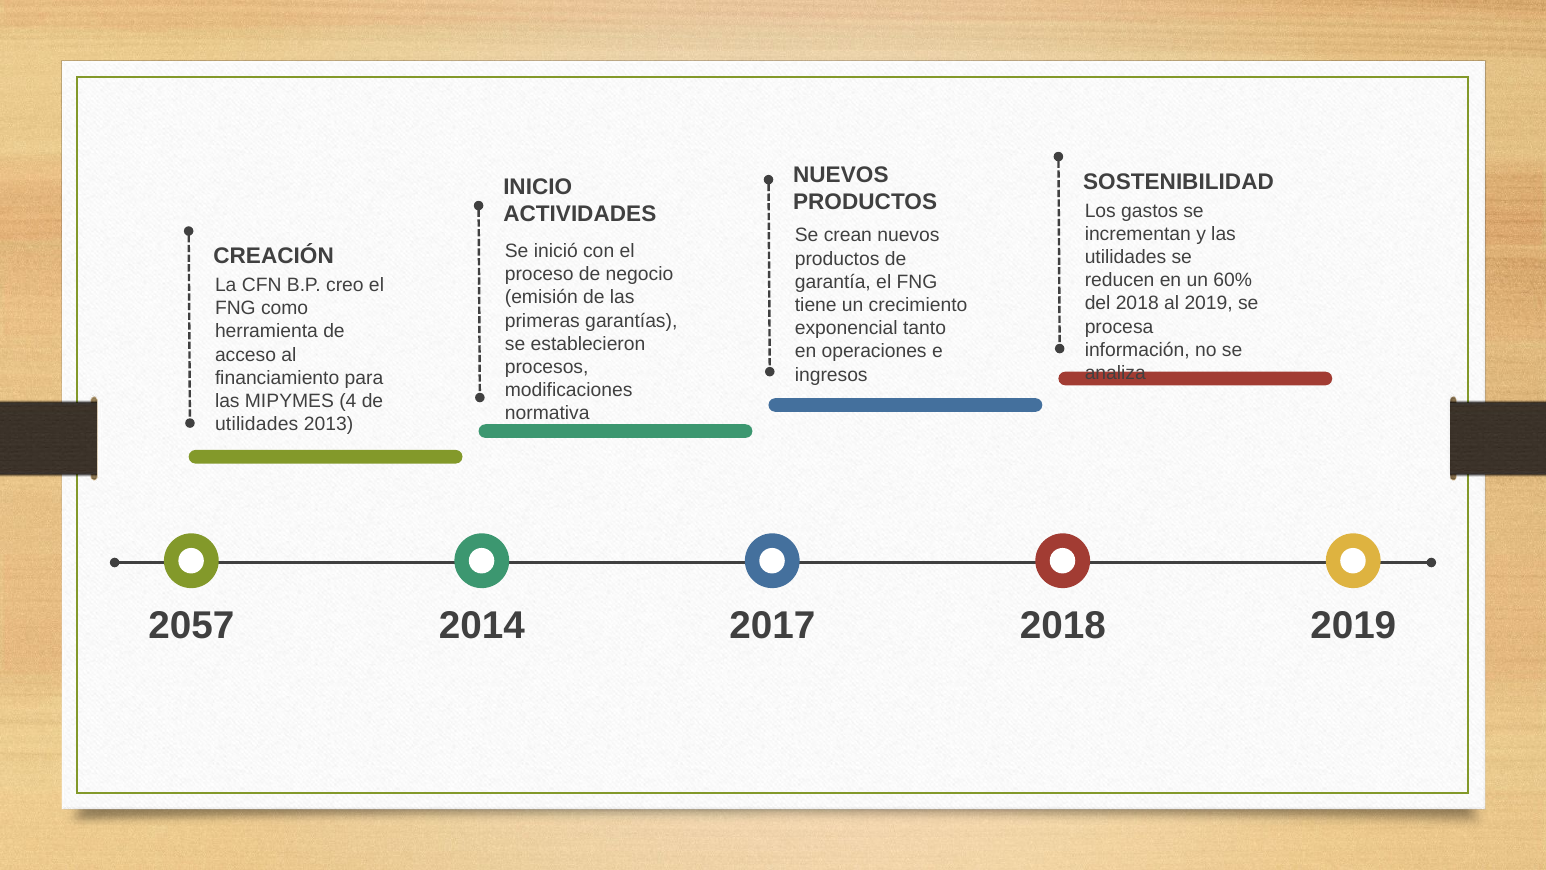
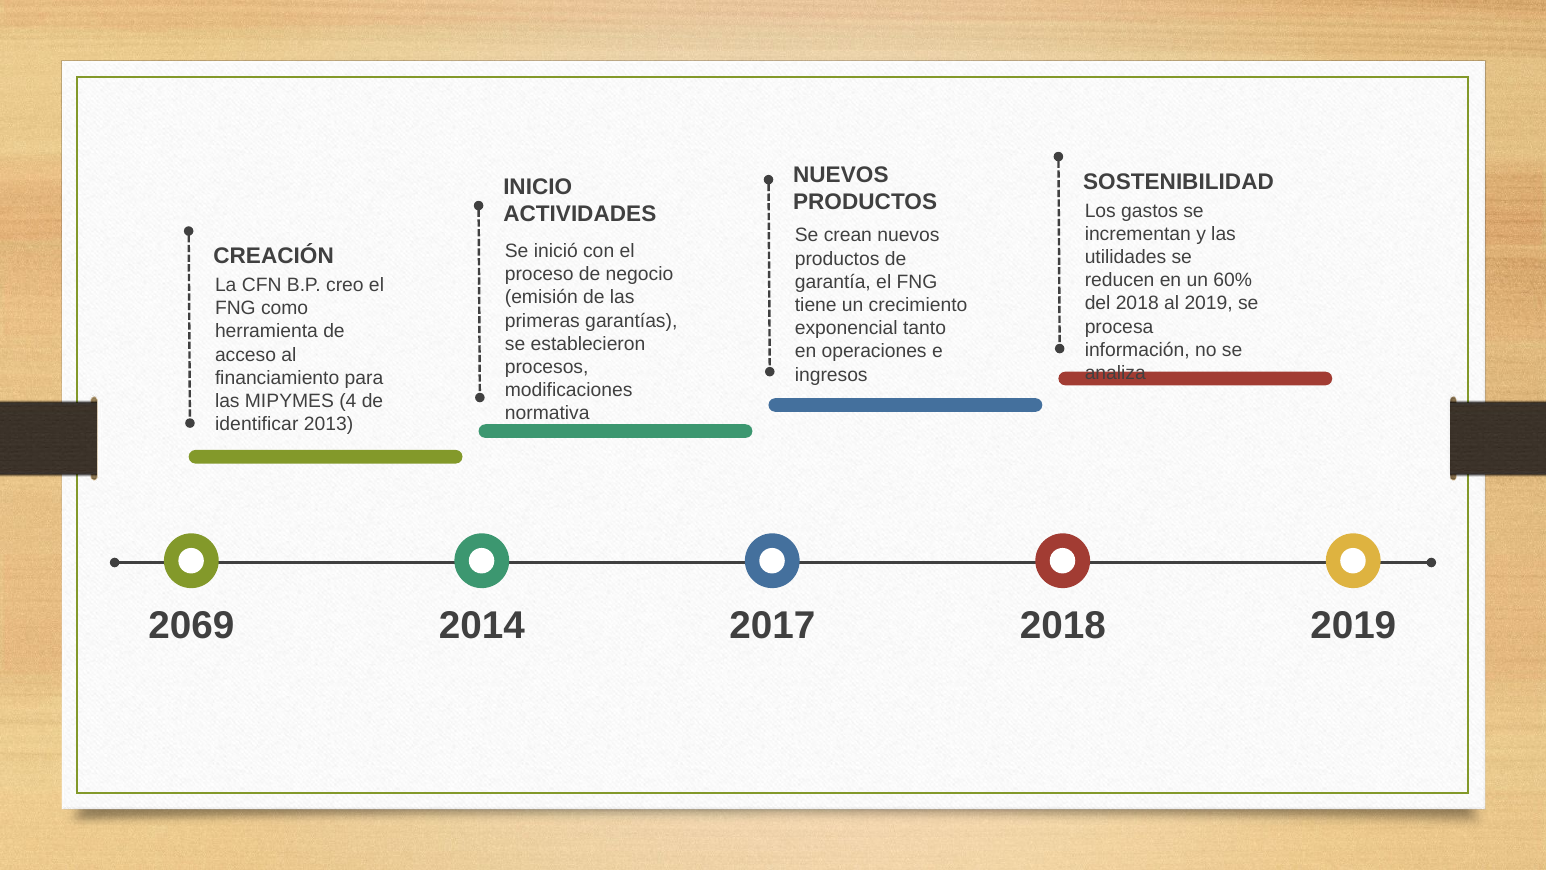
utilidades: utilidades -> identificar (257, 424)
2057: 2057 -> 2069 (191, 625)
